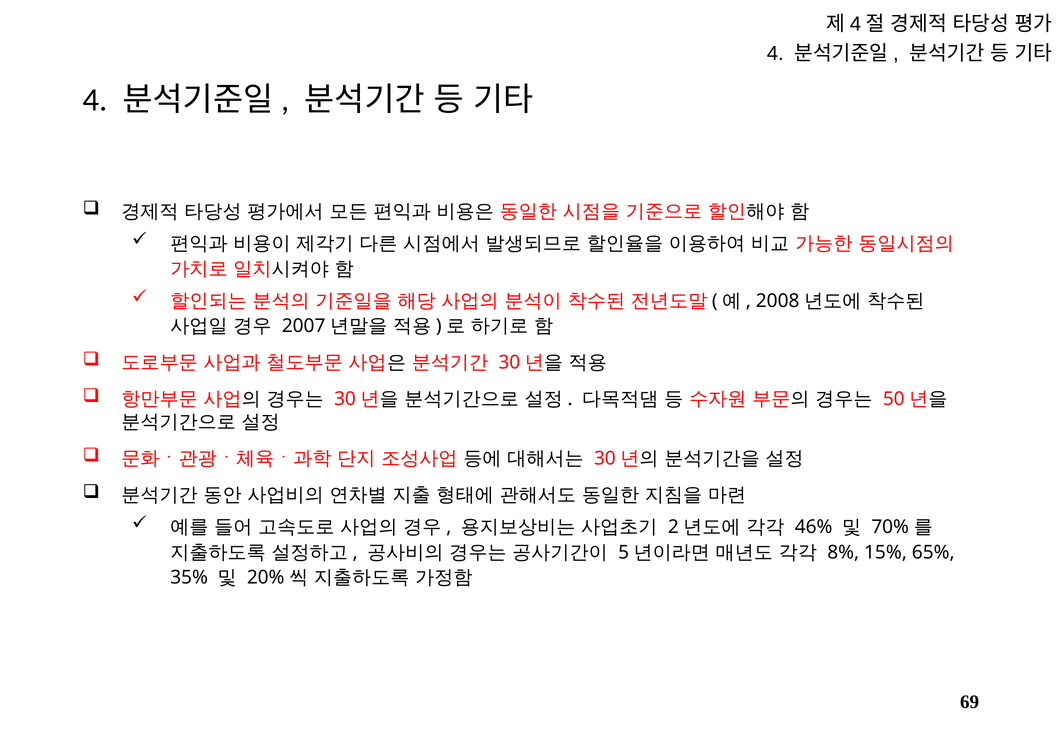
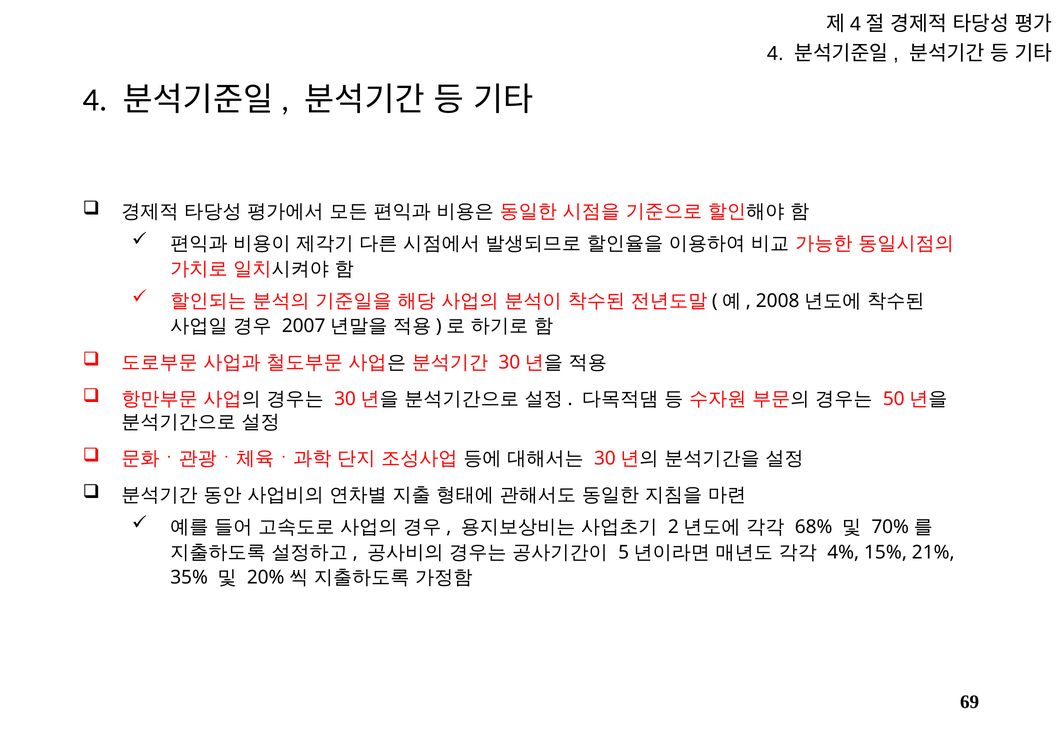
46%: 46% -> 68% (814, 527)
8%: 8% -> 4% (843, 552)
65%: 65% -> 21% (933, 552)
